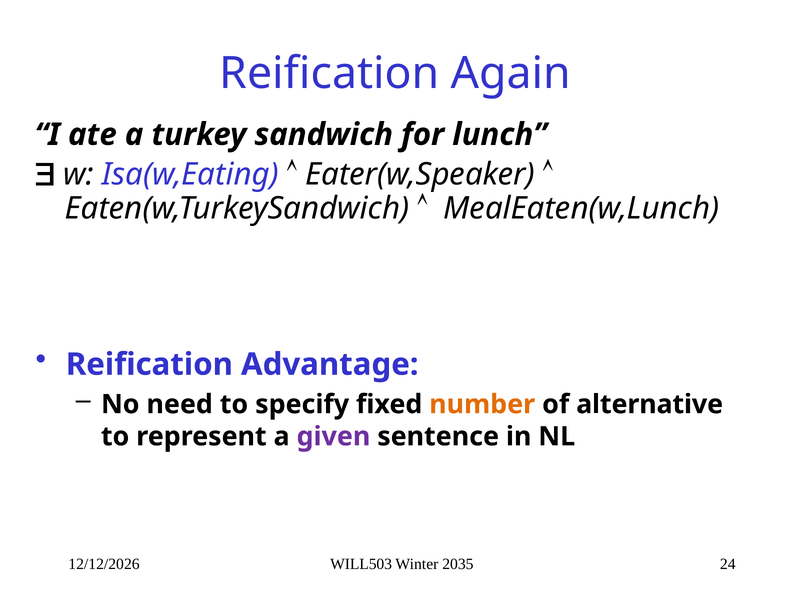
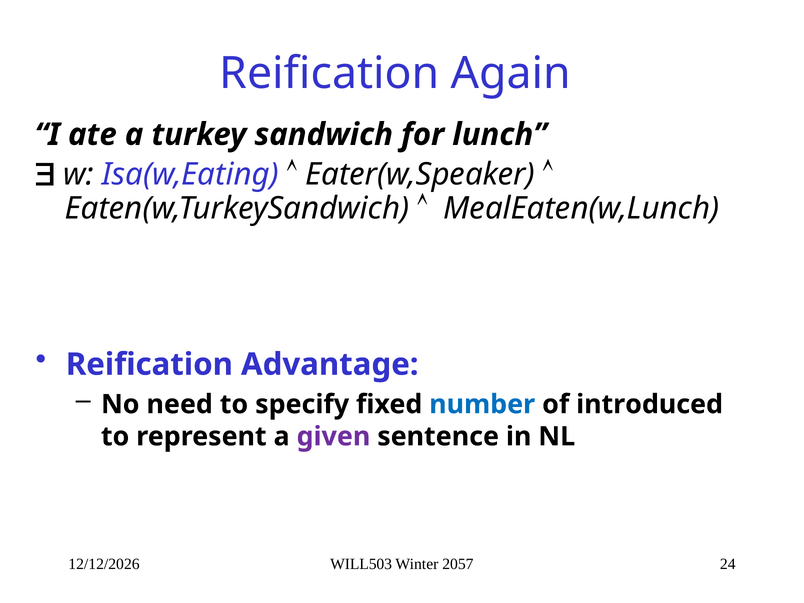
number colour: orange -> blue (482, 404)
alternative: alternative -> introduced (650, 404)
2035: 2035 -> 2057 (458, 564)
